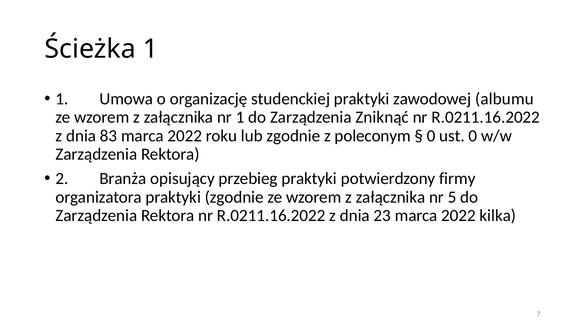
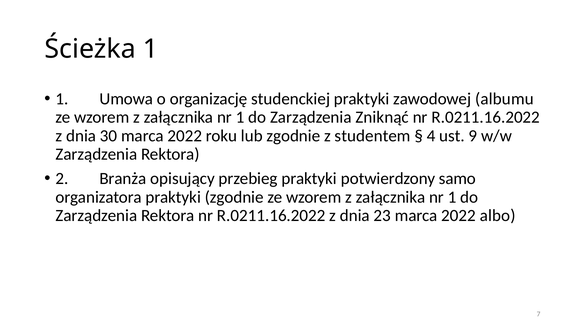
83: 83 -> 30 (109, 136)
poleconym: poleconym -> studentem (373, 136)
0: 0 -> 4 (431, 136)
ust 0: 0 -> 9 (473, 136)
firmy: firmy -> samo (457, 179)
5: 5 -> 1 (452, 197)
kilka: kilka -> albo (498, 216)
